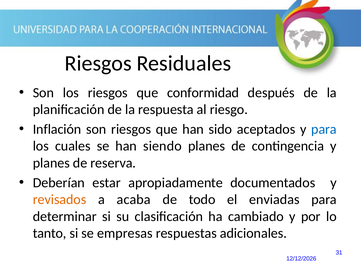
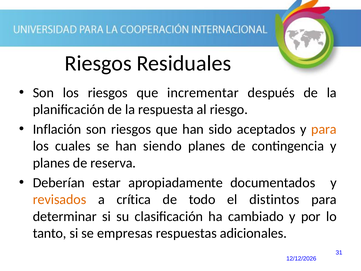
conformidad: conformidad -> incrementar (203, 93)
para colour: blue -> orange (324, 129)
acaba: acaba -> crítica (134, 199)
enviadas: enviadas -> distintos (274, 199)
